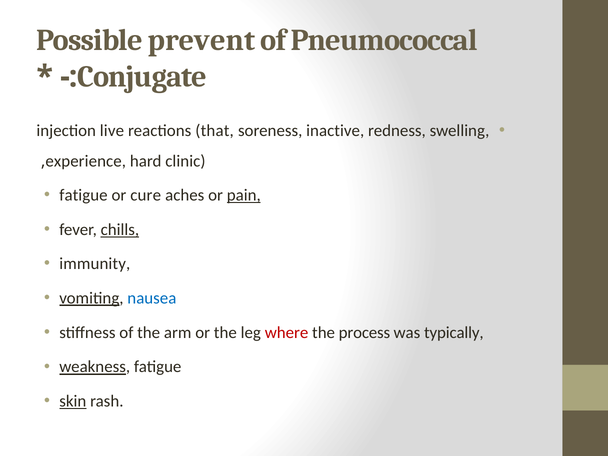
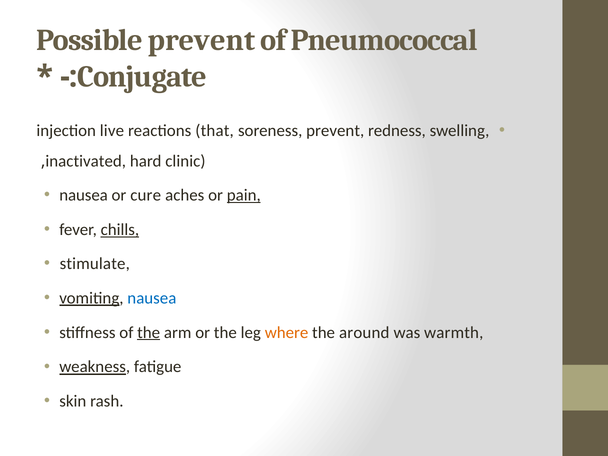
soreness inactive: inactive -> prevent (335, 131)
experience: experience -> inactivated (86, 161)
fatigue: fatigue -> nausea (84, 195)
immunity: immunity -> stimulate (95, 264)
the underline: none -> present (149, 332)
where colour: red -> orange (287, 332)
process: process -> around (364, 332)
typically: typically -> warmth (454, 332)
skin underline: present -> none (73, 401)
